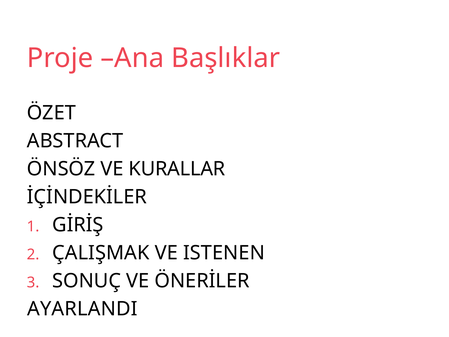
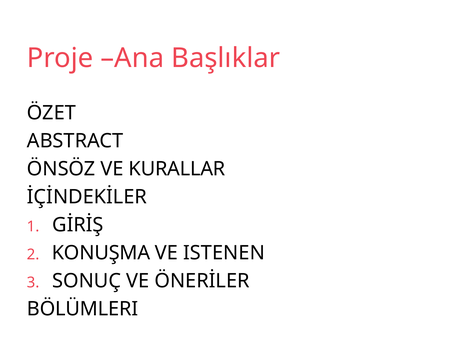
ÇALIŞMAK: ÇALIŞMAK -> KONUŞMA (101, 253)
AYARLANDI: AYARLANDI -> BÖLÜMLERI (83, 309)
